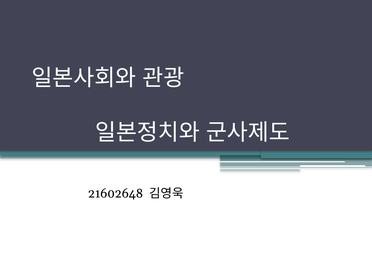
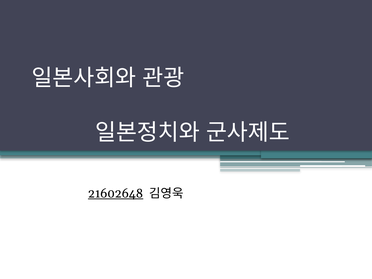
21602648 underline: none -> present (116, 194)
